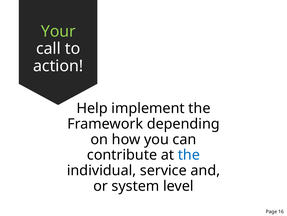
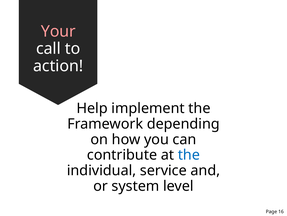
Your colour: light green -> pink (58, 31)
